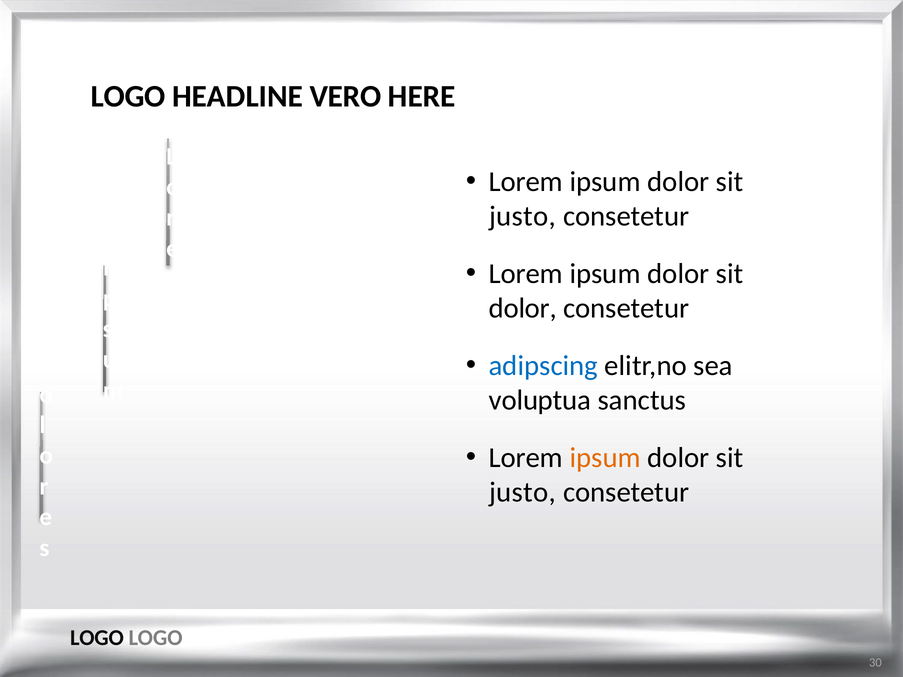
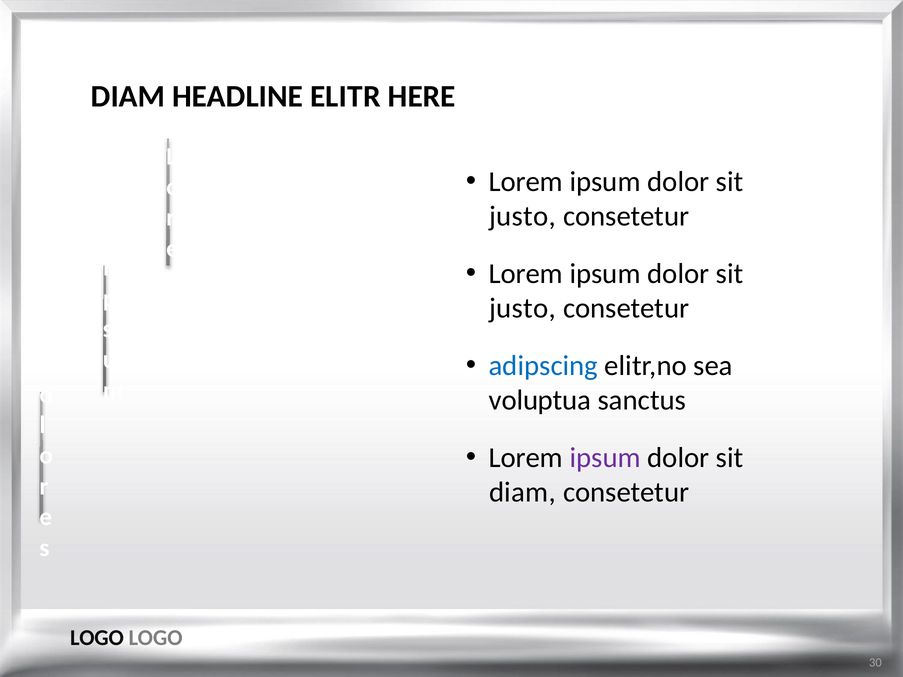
LOGO: LOGO -> DIAM (128, 97)
VERO: VERO -> ELITR (345, 97)
dolor: dolor -> justo (522, 308)
ipsum colour: orange -> purple (605, 458)
justo: justo -> diam (522, 493)
